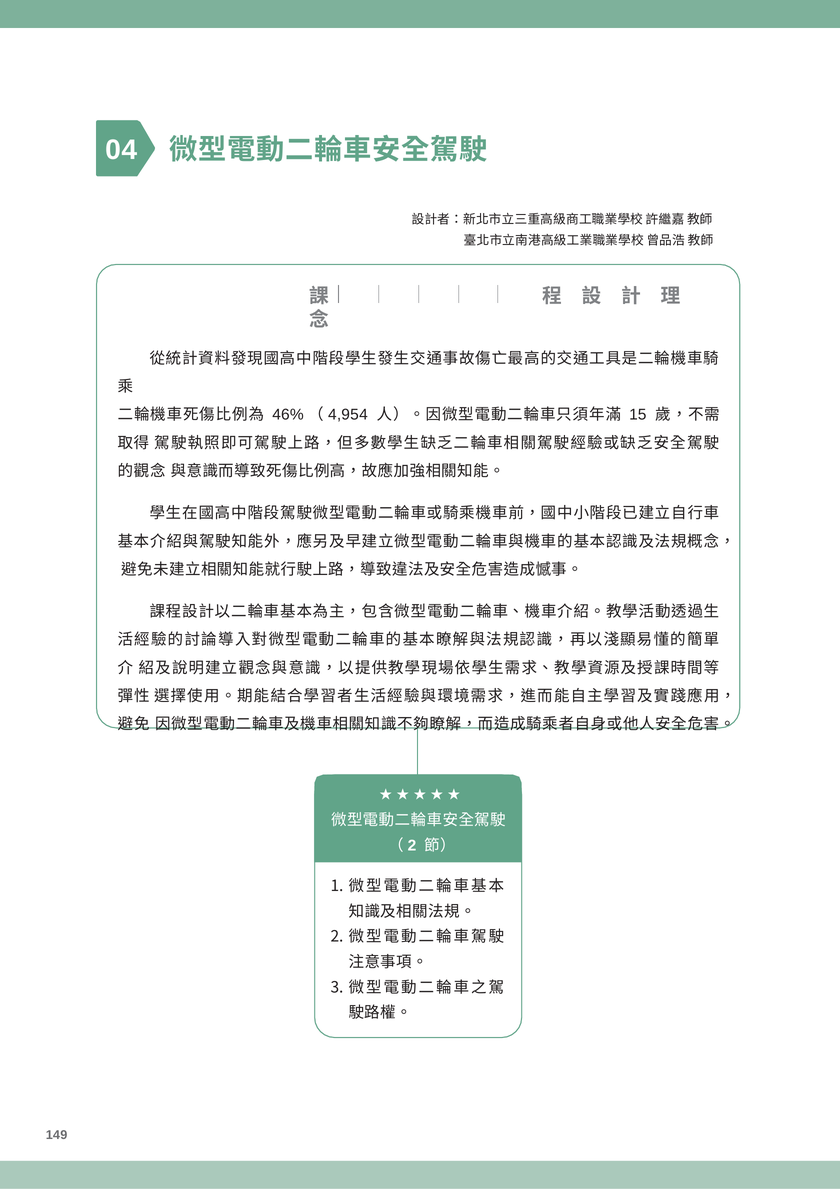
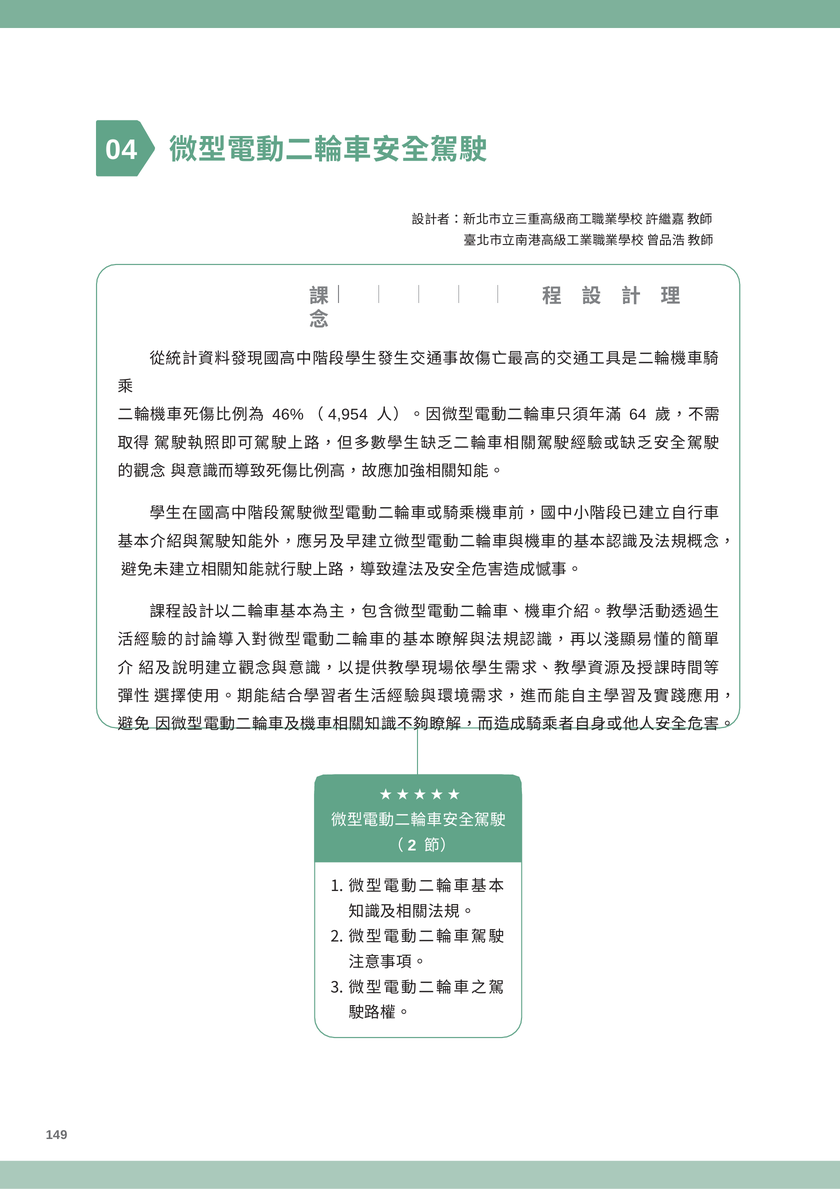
15: 15 -> 64 (638, 415)
